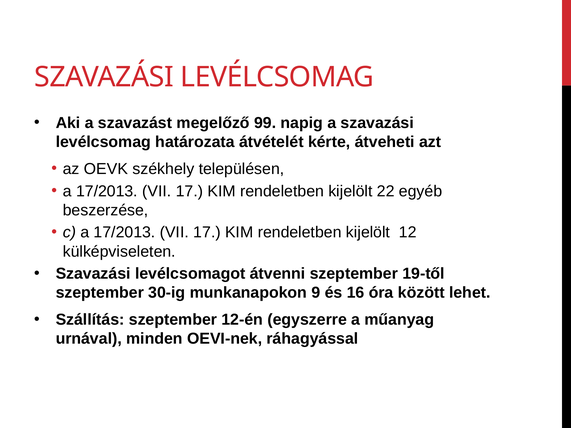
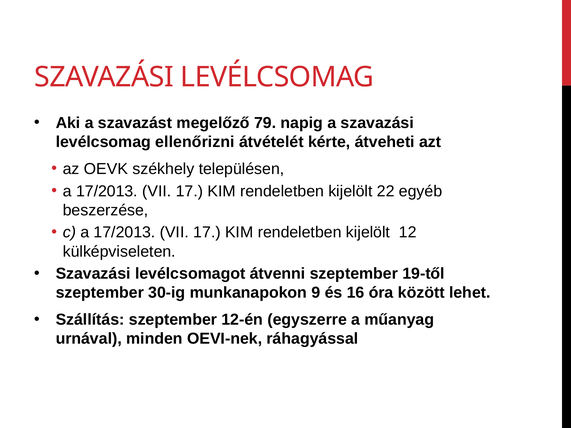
99: 99 -> 79 (265, 123)
határozata: határozata -> ellenőrizni (195, 142)
